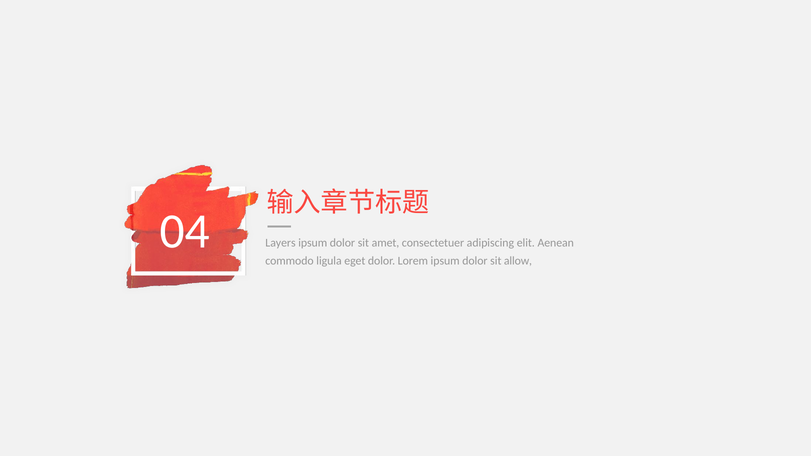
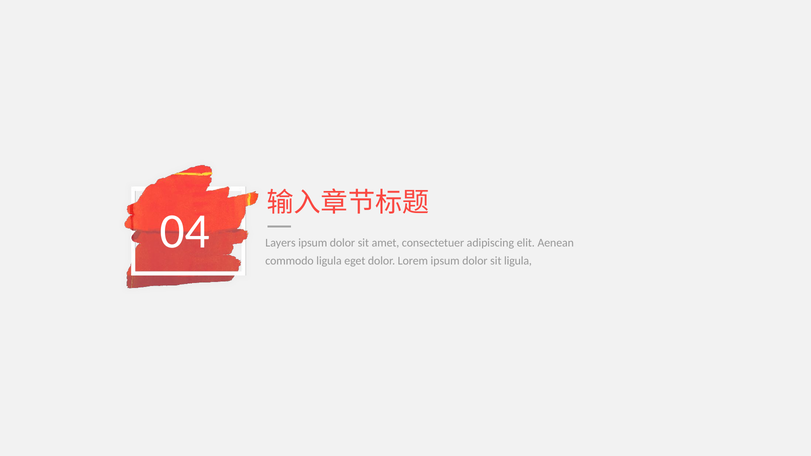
sit allow: allow -> ligula (518, 261)
